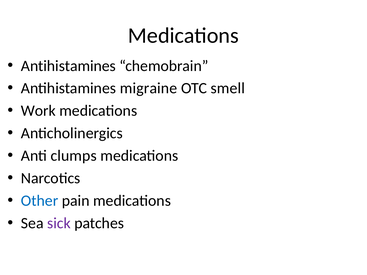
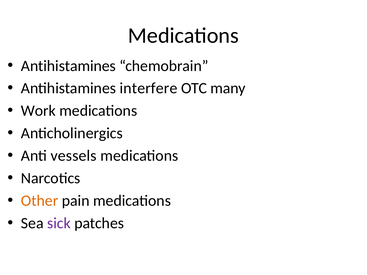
migraine: migraine -> interfere (149, 88)
smell: smell -> many (228, 88)
clumps: clumps -> vessels (74, 156)
Other colour: blue -> orange (40, 201)
